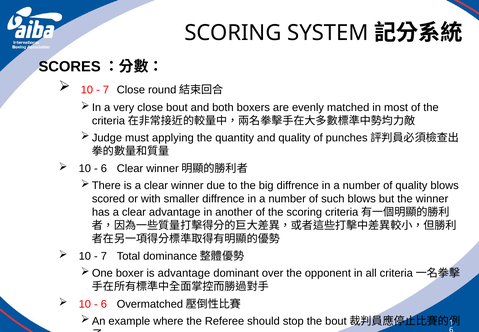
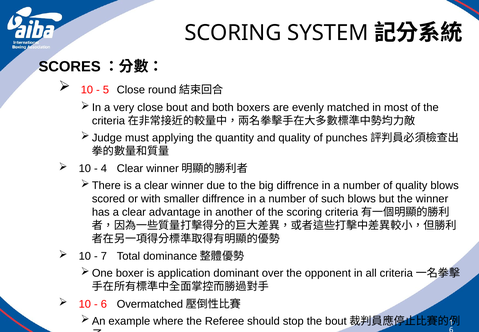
7: 7 -> 5 (106, 90)
6: 6 -> 4 (104, 168)
is advantage: advantage -> application (184, 273)
